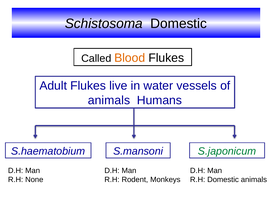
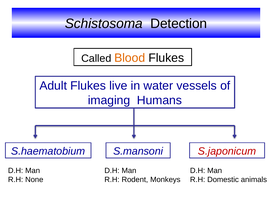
Schistosoma Domestic: Domestic -> Detection (179, 24)
animals: animals -> imaging (109, 100)
S.japonicum colour: green -> red (227, 151)
